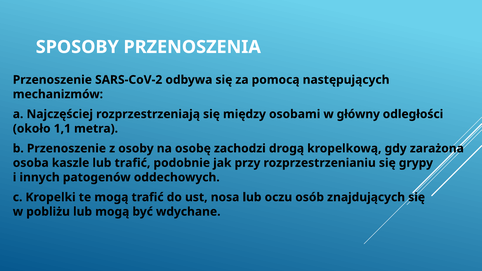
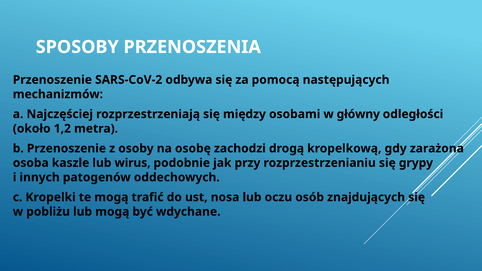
1,1: 1,1 -> 1,2 (62, 129)
lub trafić: trafić -> wirus (133, 163)
